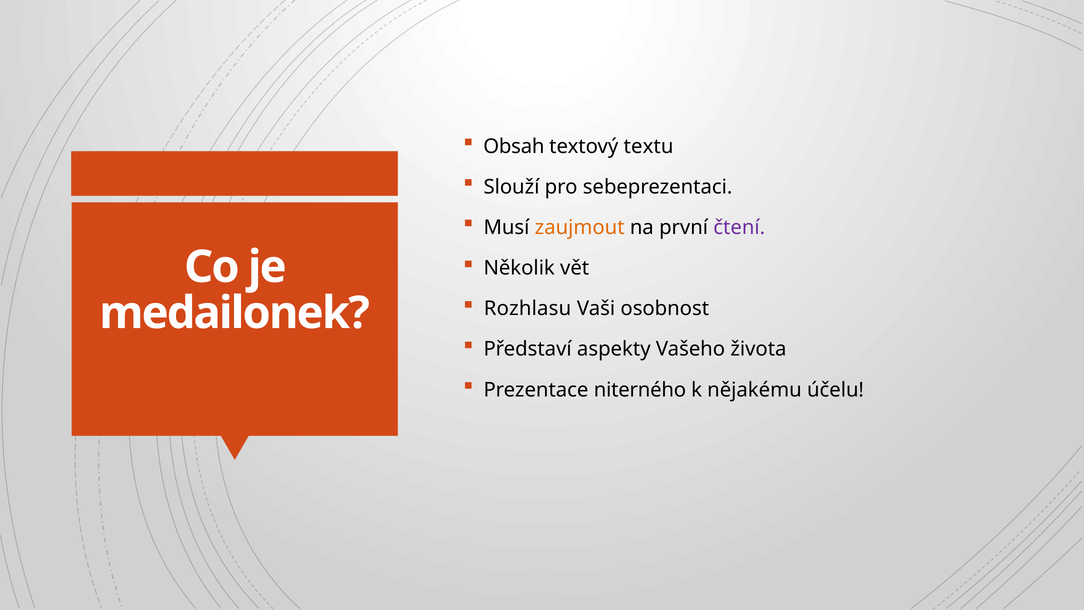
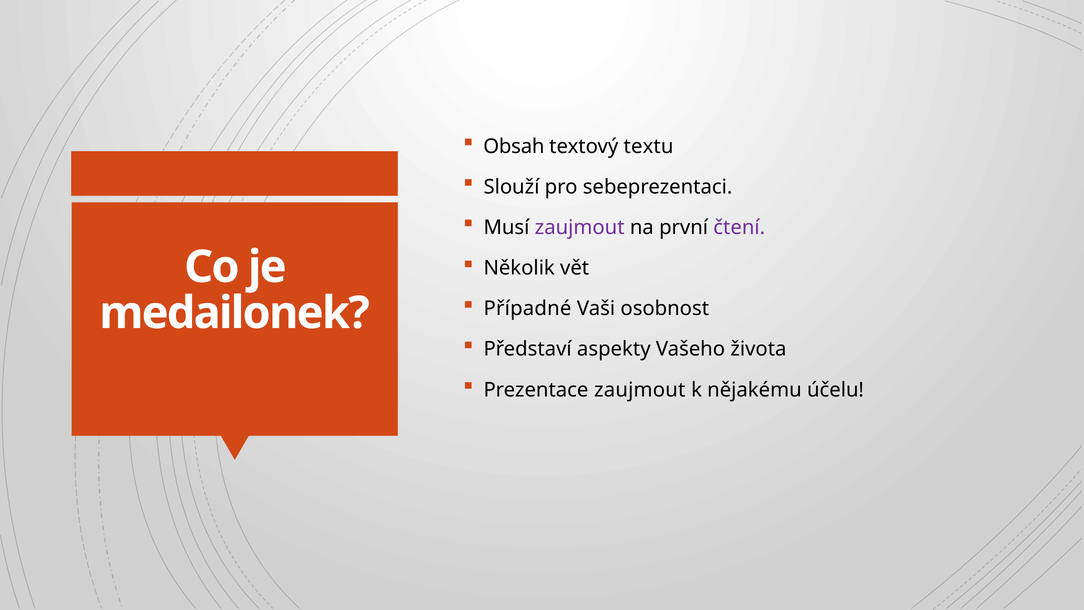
zaujmout colour: orange -> purple (580, 227)
Rozhlasu: Rozhlasu -> Případné (528, 309)
Prezentace niterného: niterného -> zaujmout (640, 390)
